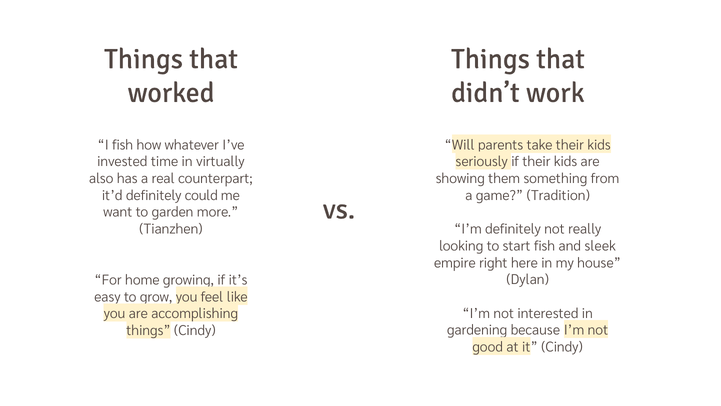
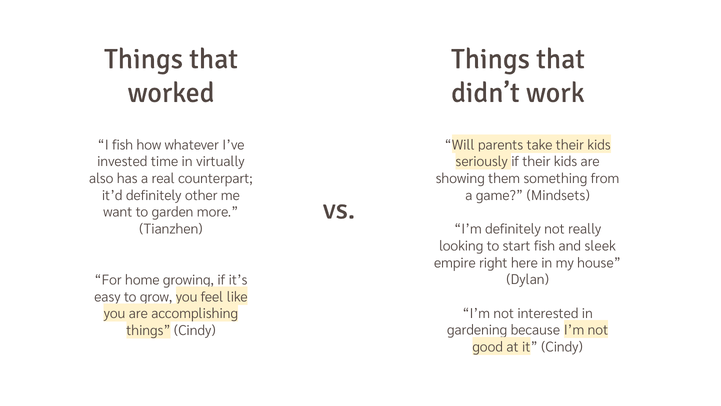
could: could -> other (201, 195)
Tradition: Tradition -> Mindsets (558, 195)
